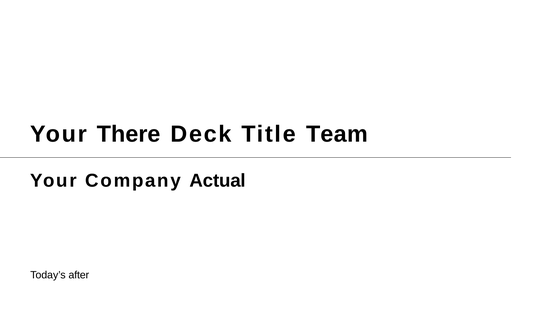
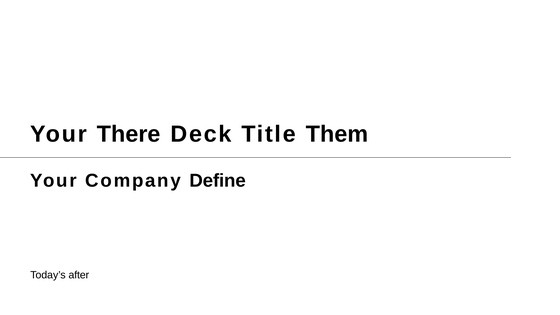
Team: Team -> Them (337, 134)
Actual: Actual -> Define (218, 181)
